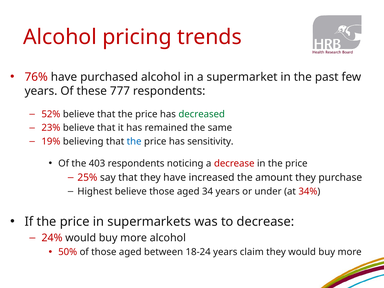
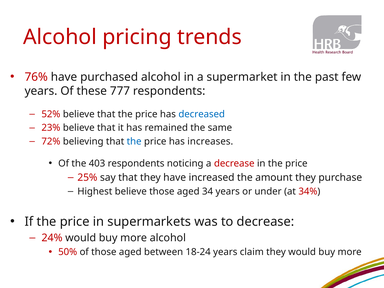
decreased colour: green -> blue (202, 114)
19%: 19% -> 72% (51, 141)
sensitivity: sensitivity -> increases (210, 141)
